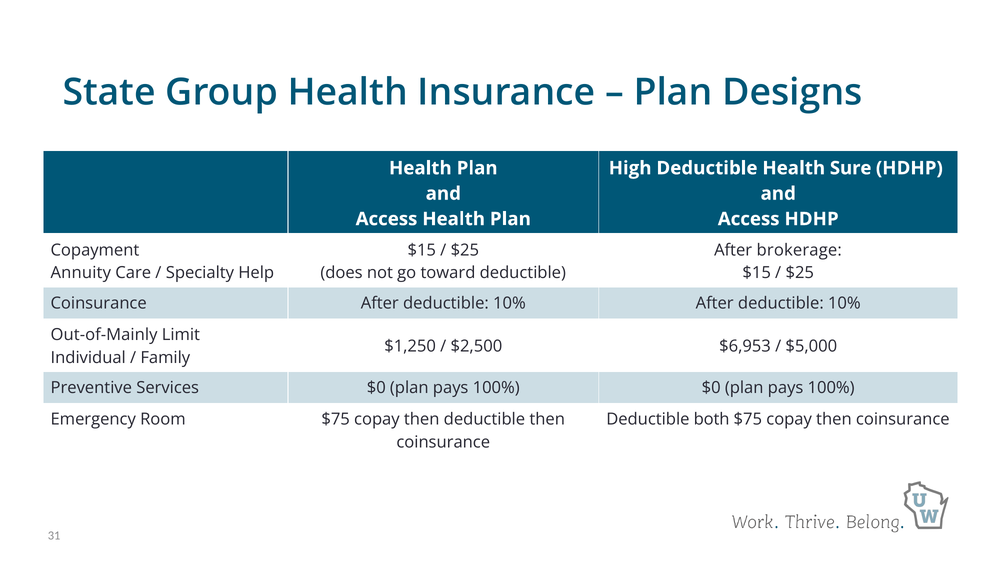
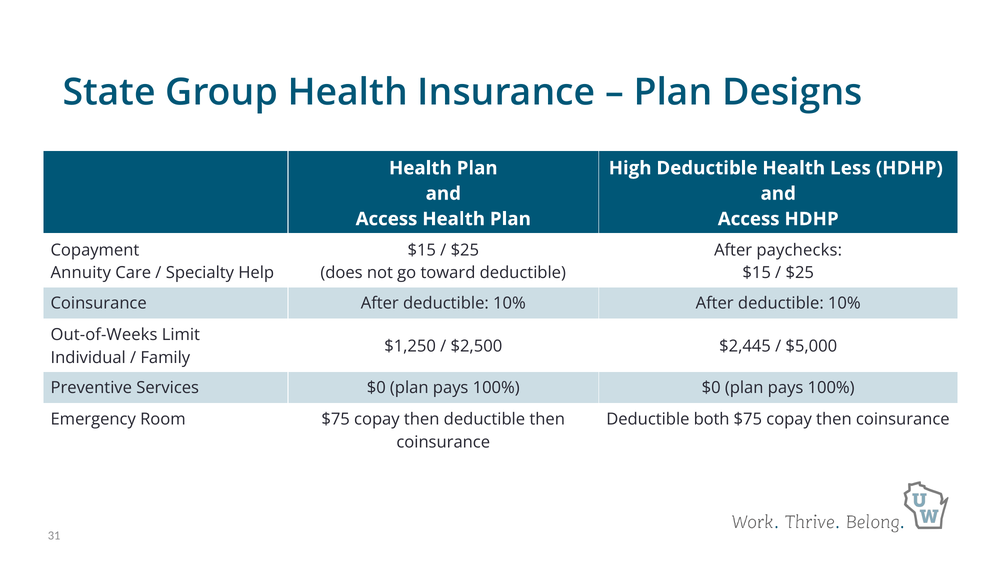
Sure: Sure -> Less (850, 168)
brokerage: brokerage -> paychecks (799, 251)
Out-of-Mainly: Out-of-Mainly -> Out-of-Weeks (104, 335)
$6,953: $6,953 -> $2,445 (745, 346)
